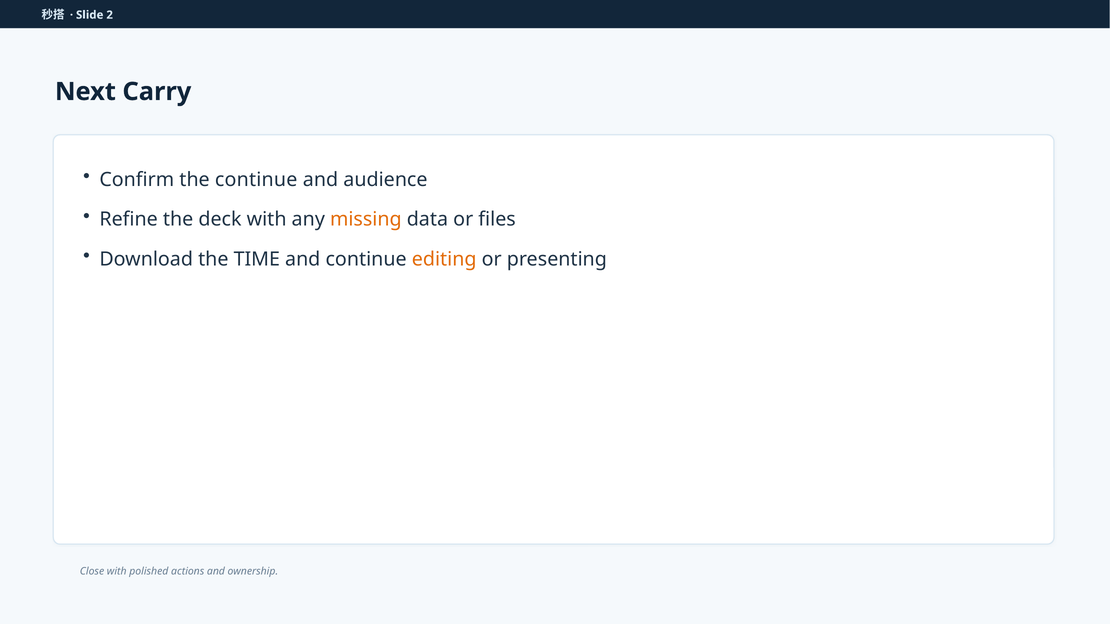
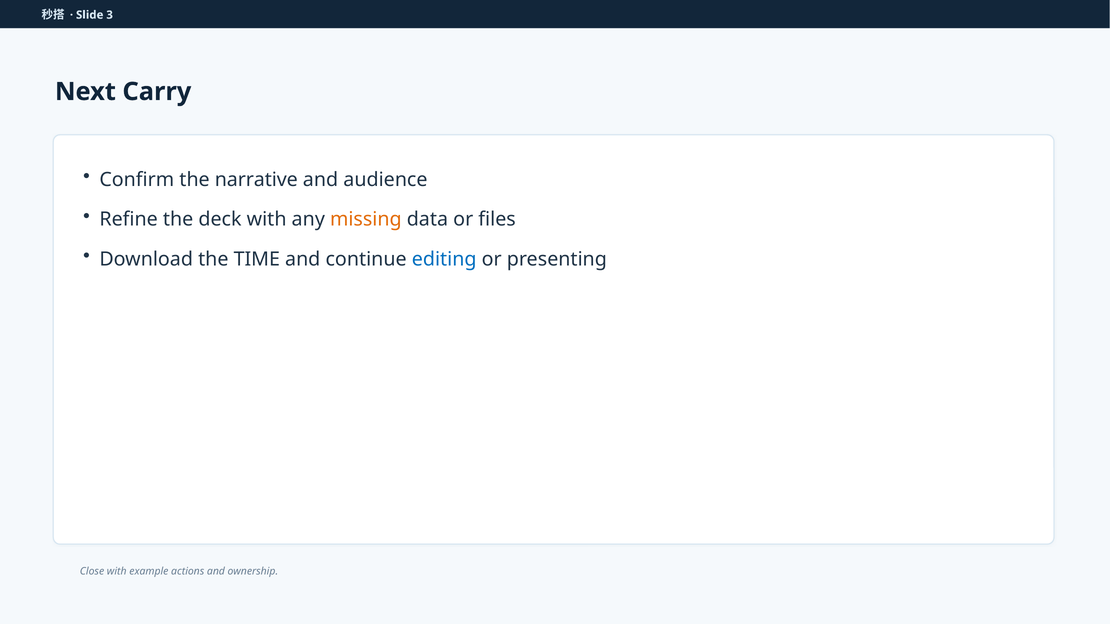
2: 2 -> 3 (110, 15)
the continue: continue -> narrative (256, 180)
editing colour: orange -> blue (444, 259)
polished: polished -> example (149, 572)
